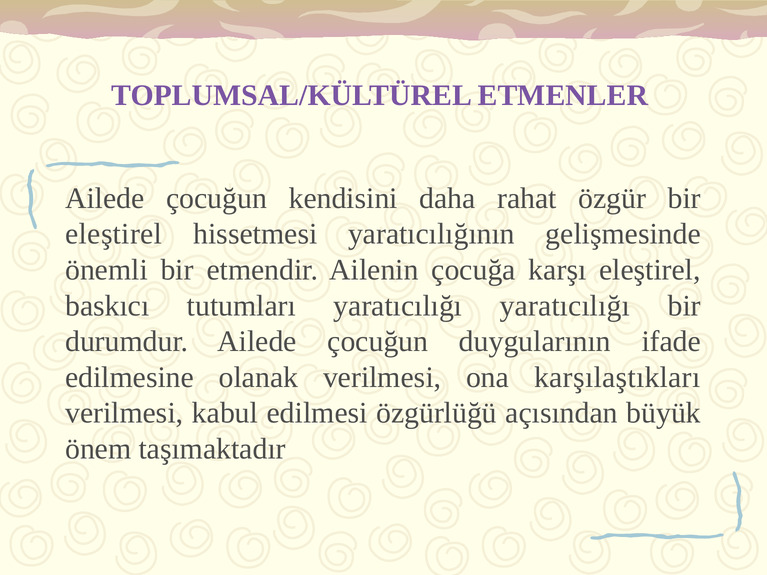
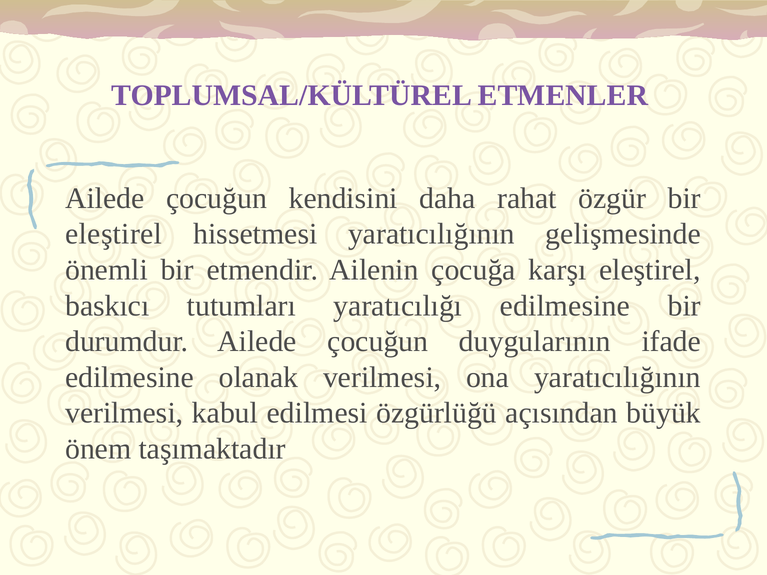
yaratıcılığı yaratıcılığı: yaratıcılığı -> edilmesine (565, 306)
ona karşılaştıkları: karşılaştıkları -> yaratıcılığının (617, 377)
